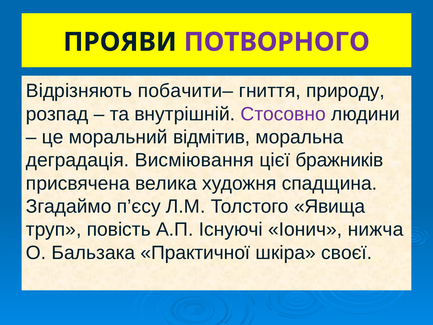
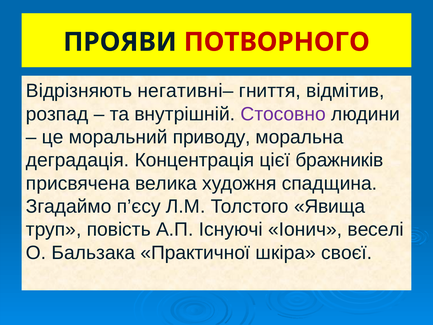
ПОТВОРНОГО colour: purple -> red (277, 42)
побачити–: побачити– -> негативні– (185, 91)
природу: природу -> відмітив (345, 91)
відмітив: відмітив -> приводу (212, 137)
Висміювання: Висміювання -> Концентрація (195, 160)
нижча: нижча -> веселі (376, 229)
